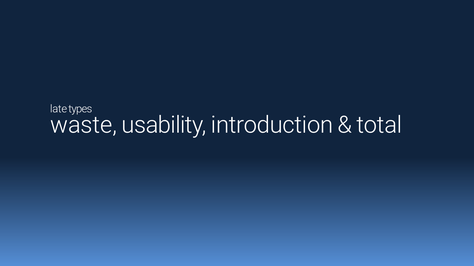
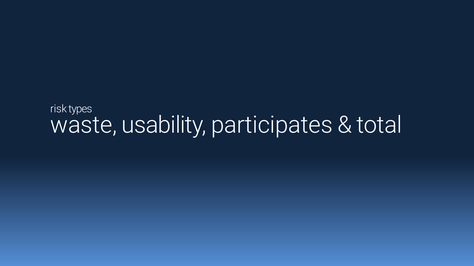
late: late -> risk (59, 109)
introduction: introduction -> participates (272, 125)
